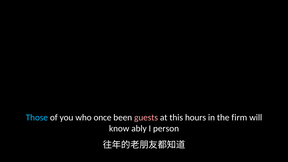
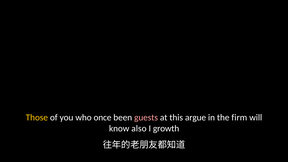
Those colour: light blue -> yellow (37, 117)
hours: hours -> argue (196, 117)
ably: ably -> also (139, 128)
person: person -> growth (166, 128)
